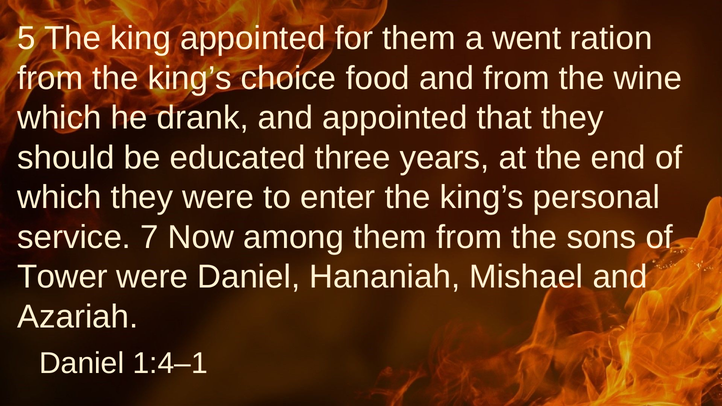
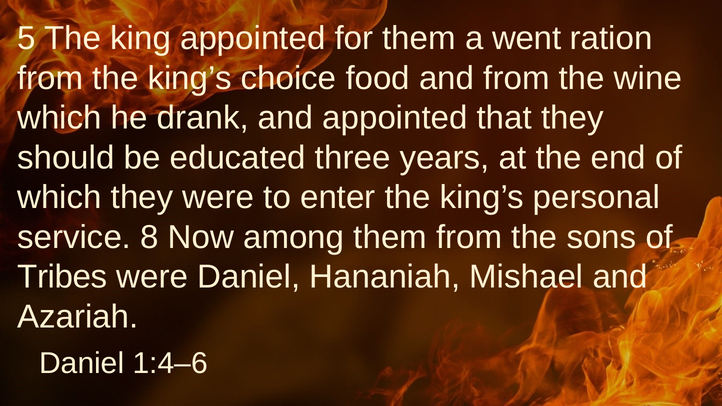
7: 7 -> 8 (149, 237)
Tower: Tower -> Tribes (62, 277)
1:4–1: 1:4–1 -> 1:4–6 (170, 364)
